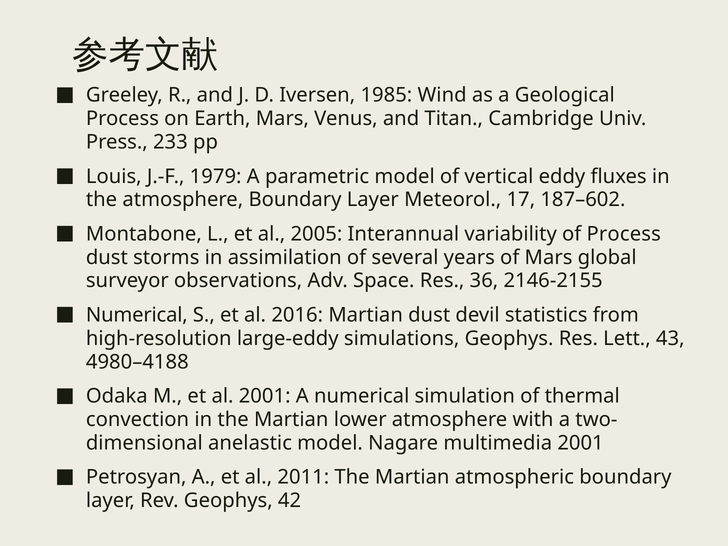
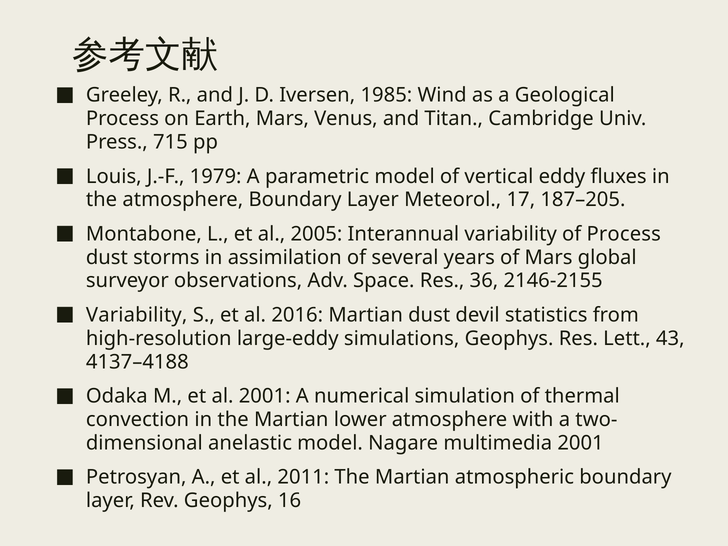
233: 233 -> 715 (170, 142)
187–602: 187–602 -> 187–205 (583, 200)
Numerical: Numerical -> Variability (137, 315)
4980–4188: 4980–4188 -> 4137–4188 (137, 362)
42: 42 -> 16 (290, 501)
